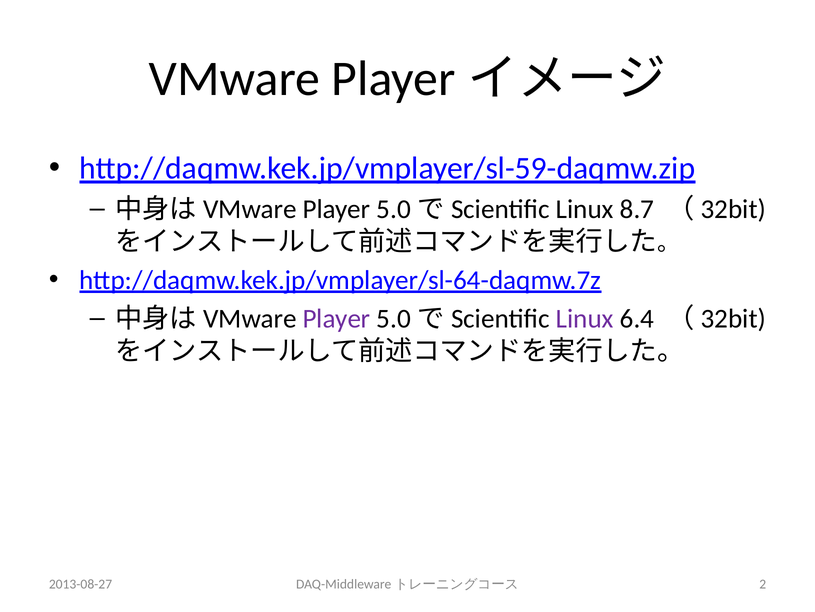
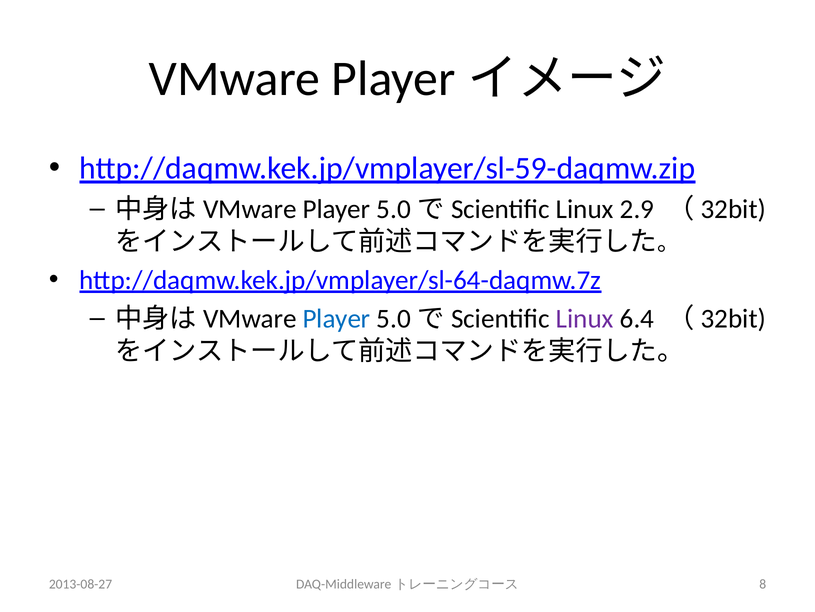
8.7: 8.7 -> 2.9 (637, 209)
Player colour: purple -> blue (337, 318)
2: 2 -> 8 (763, 584)
